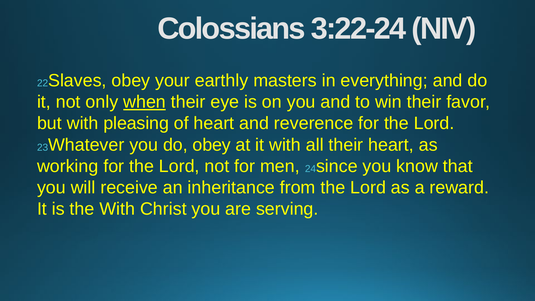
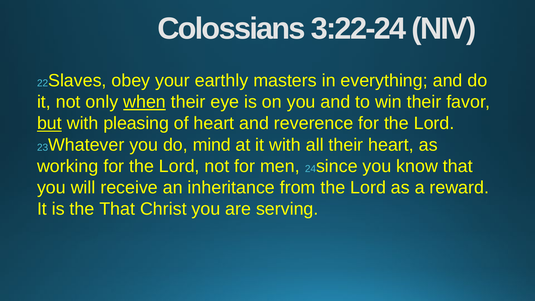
but underline: none -> present (49, 123)
do obey: obey -> mind (212, 145)
the With: With -> That (117, 209)
